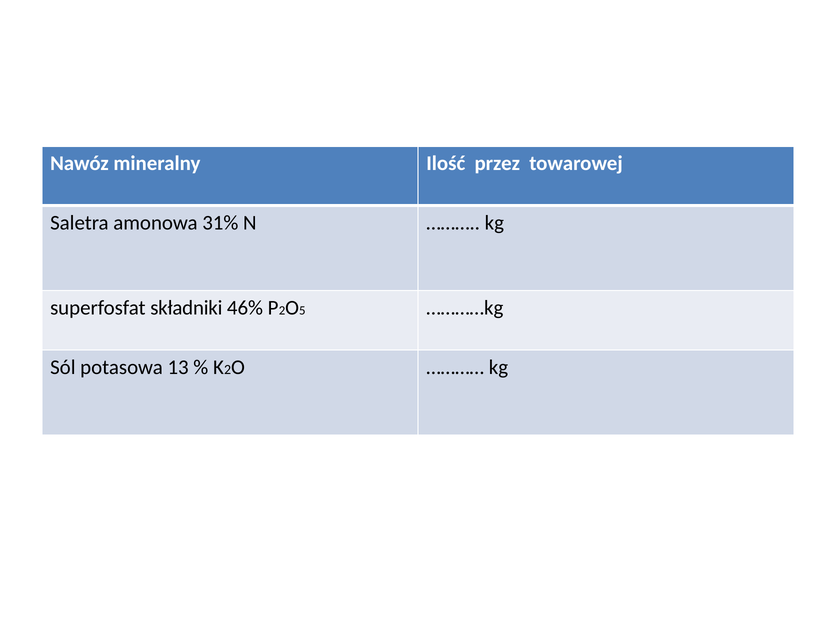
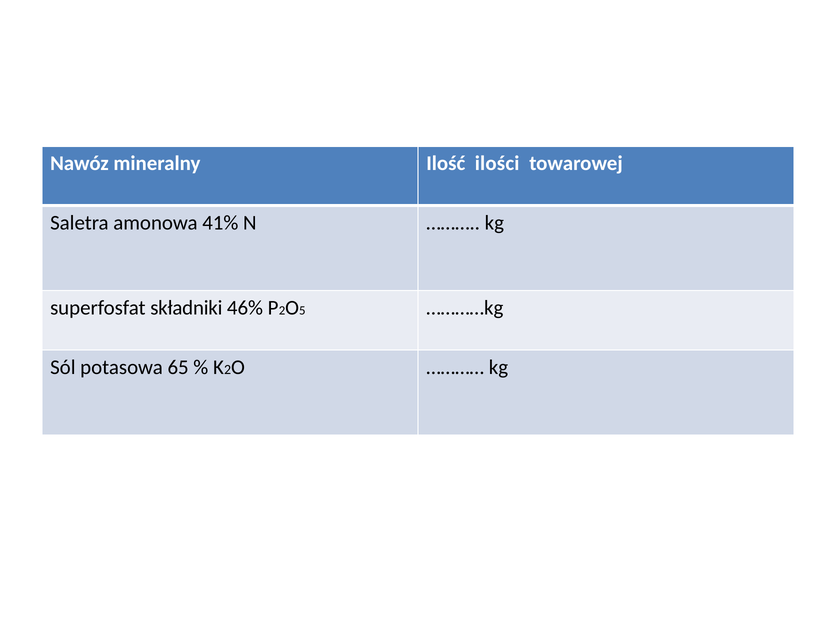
przez: przez -> ilości (497, 163)
31%: 31% -> 41% (220, 223)
13: 13 -> 65 (178, 367)
